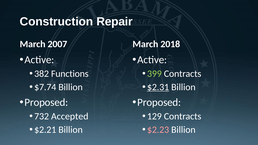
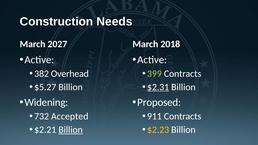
Repair: Repair -> Needs (114, 22)
2007: 2007 -> 2027 (57, 44)
Functions: Functions -> Overhead (70, 74)
$7.74: $7.74 -> $5.27 (45, 87)
Proposed: Proposed -> Widening (46, 102)
129: 129 -> 911 (154, 116)
Billion underline: none -> present (71, 130)
$2.23 colour: pink -> yellow (158, 130)
